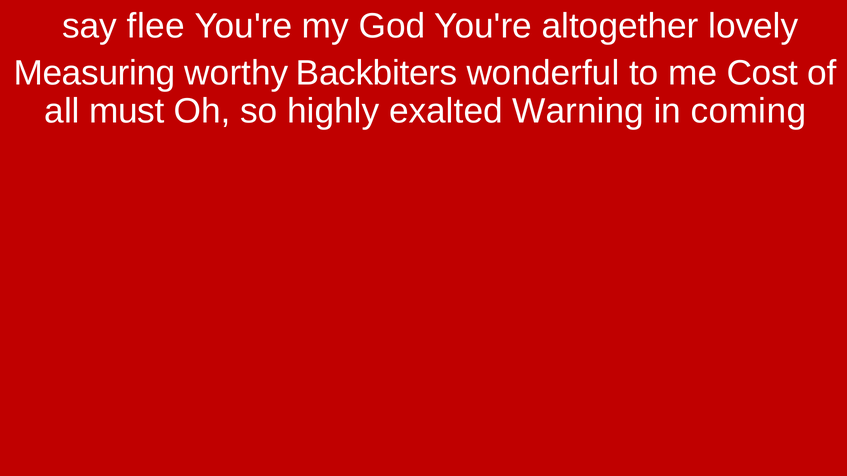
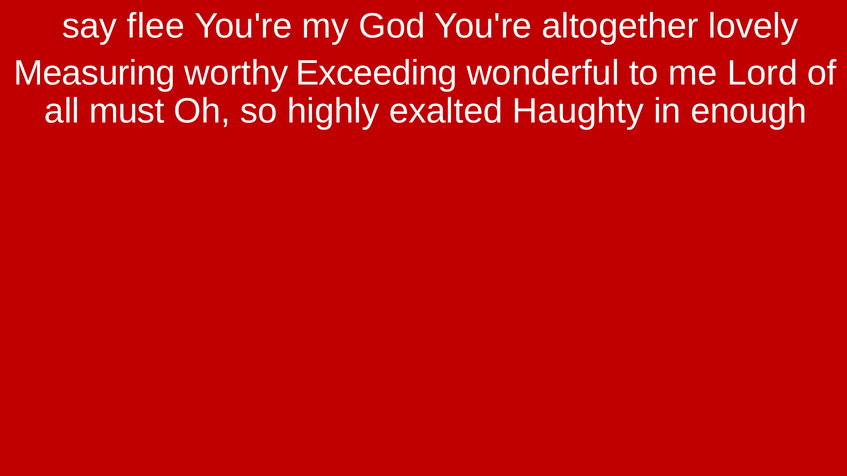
Backbiters: Backbiters -> Exceeding (377, 73)
Cost: Cost -> Lord (762, 73)
Warning: Warning -> Haughty (578, 111)
coming: coming -> enough (749, 111)
